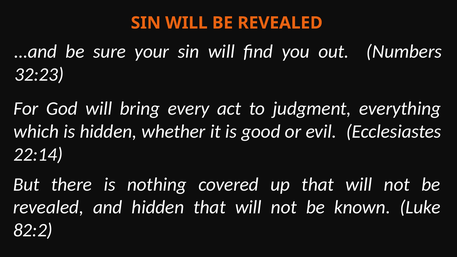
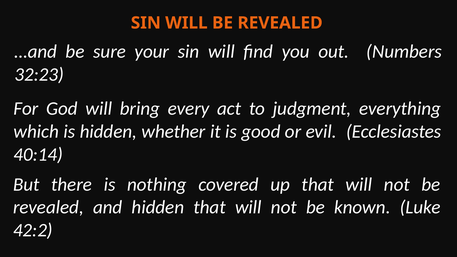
22:14: 22:14 -> 40:14 (38, 154)
82:2: 82:2 -> 42:2 (33, 230)
